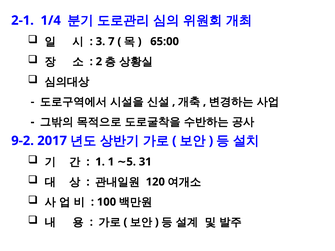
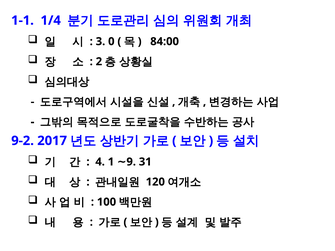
2-1: 2-1 -> 1-1 (22, 20)
7: 7 -> 0 (111, 42)
65:00: 65:00 -> 84:00 (165, 42)
1: 1 -> 4 (100, 162)
5: 5 -> 9 (131, 162)
